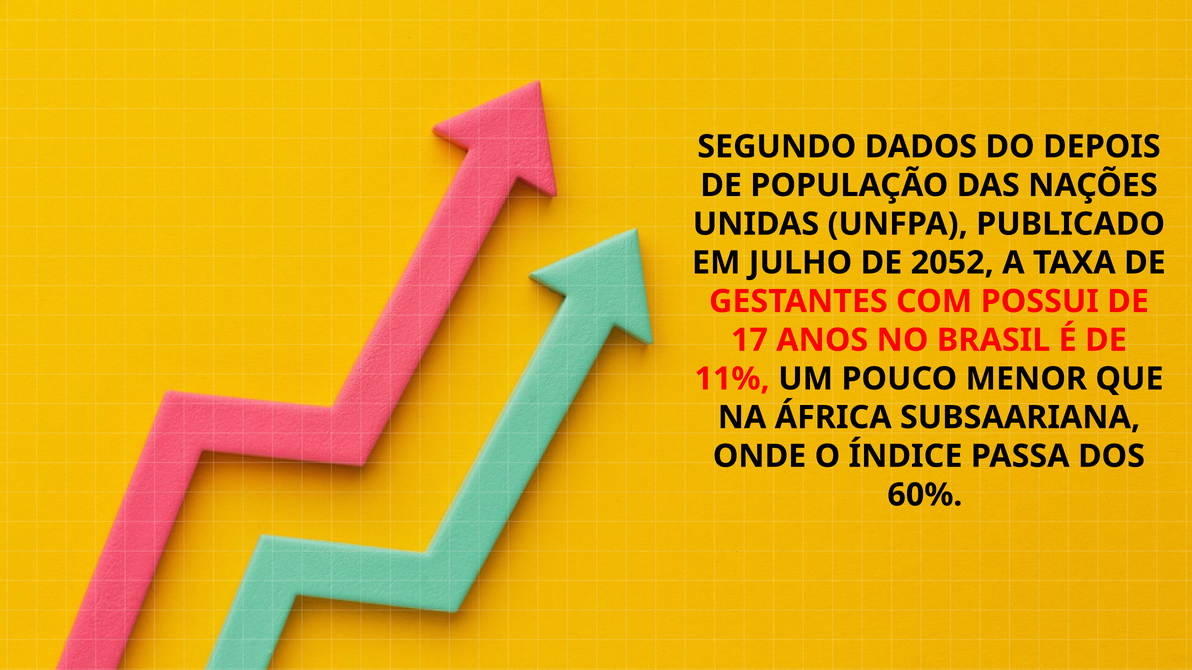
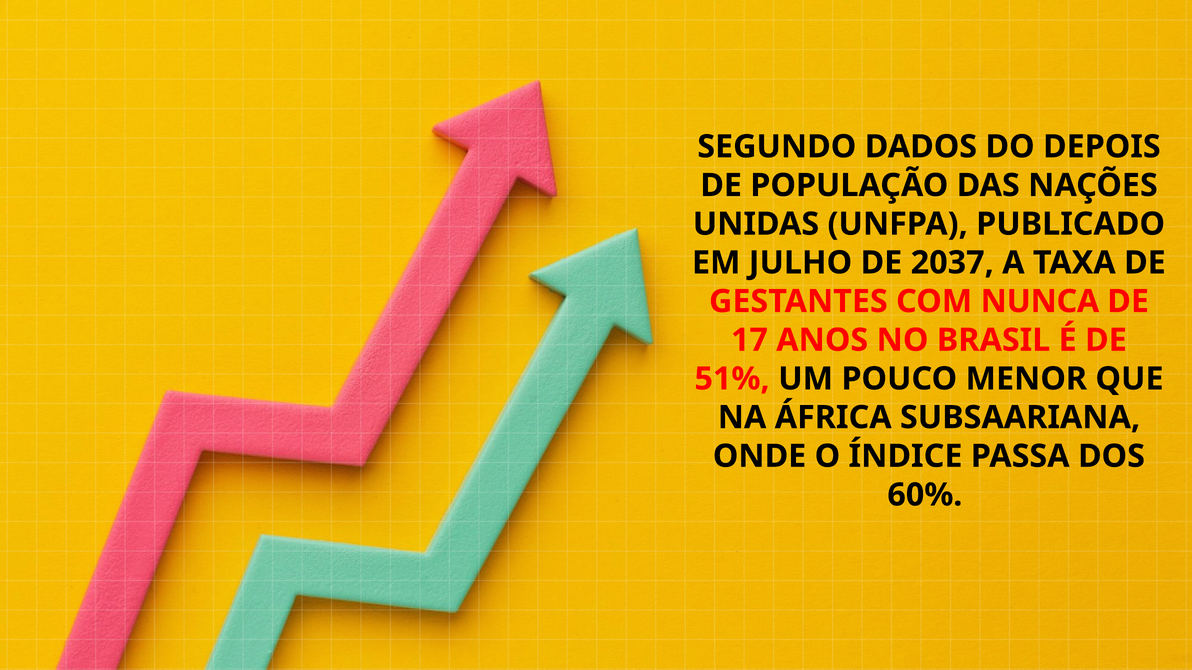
2052: 2052 -> 2037 (952, 263)
POSSUI: POSSUI -> NUNCA (1040, 302)
11%: 11% -> 51% (732, 379)
